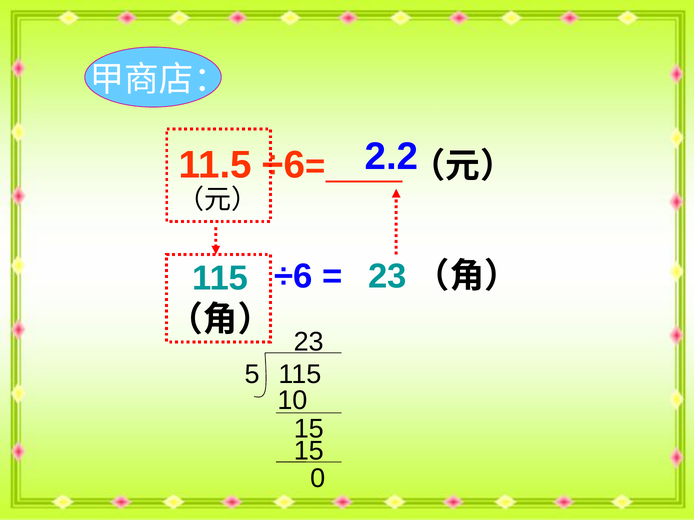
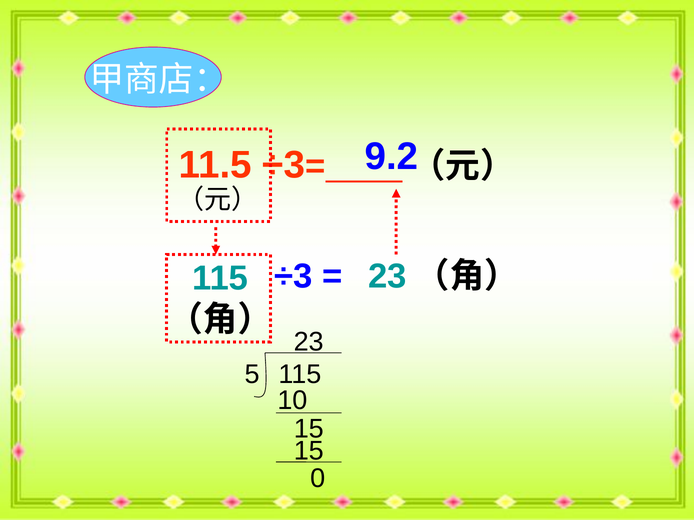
2.2: 2.2 -> 9.2 (392, 157)
11.5 ÷6: ÷6 -> ÷3 (284, 165)
÷6: ÷6 -> ÷3 (293, 277)
